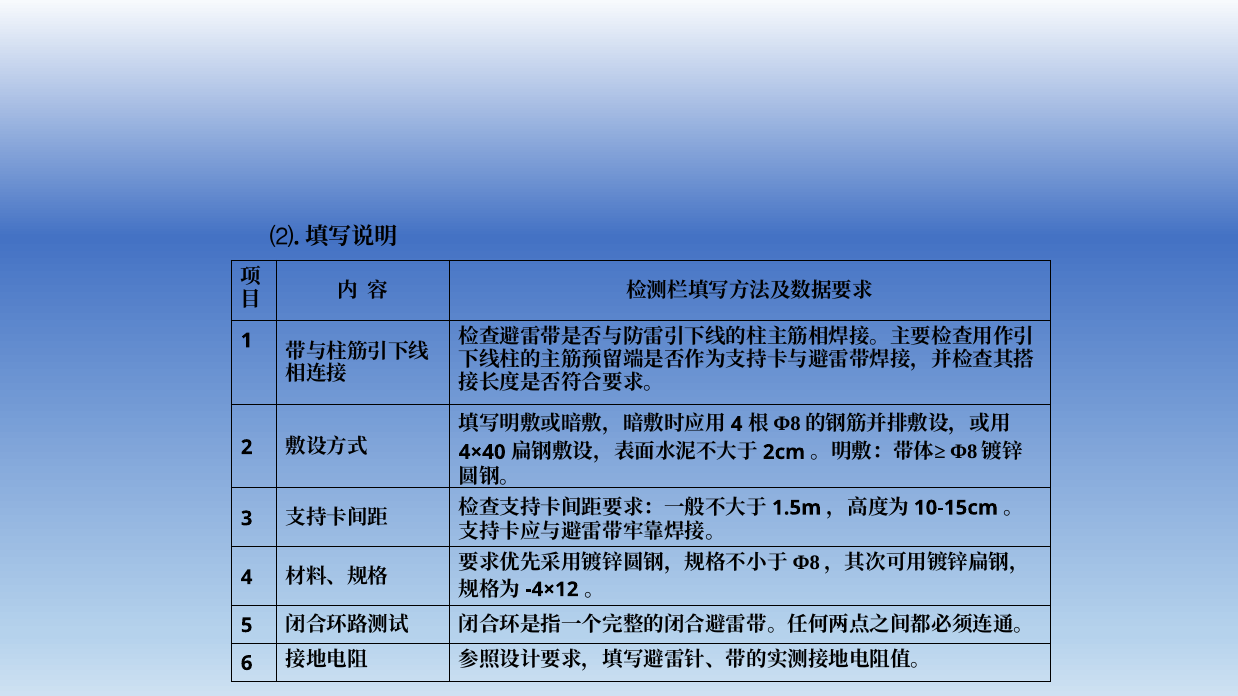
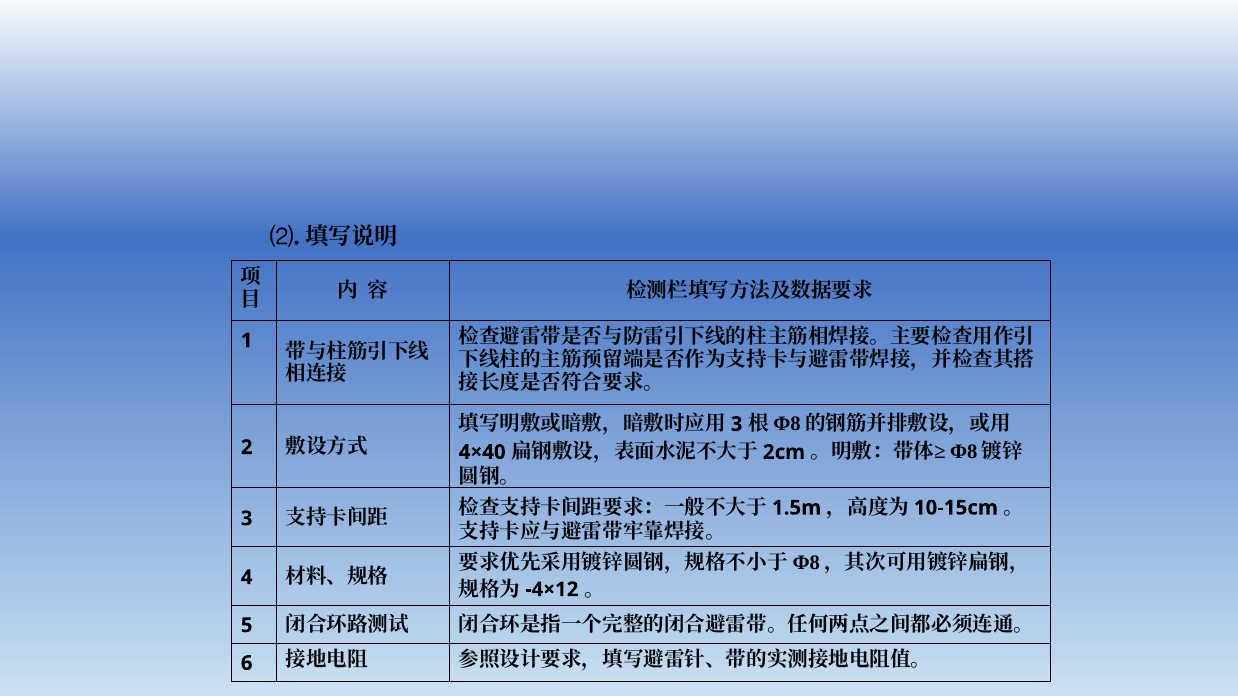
4: 4 -> 3 (737, 424)
